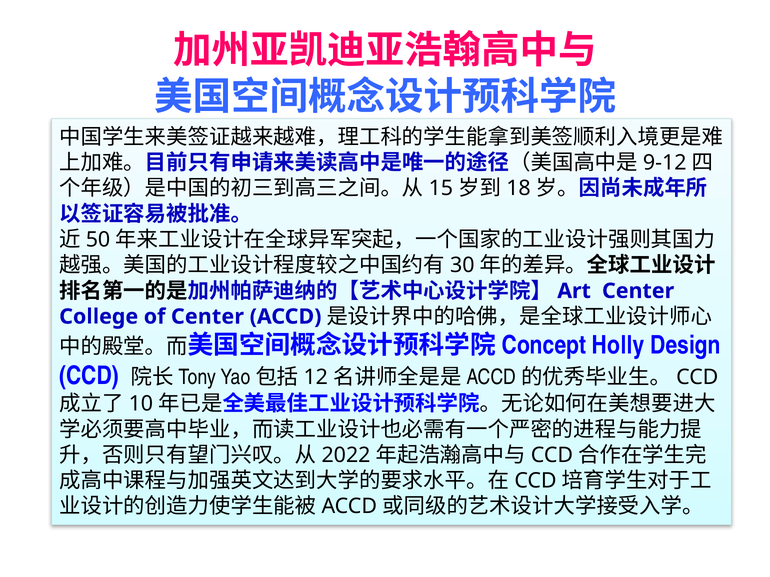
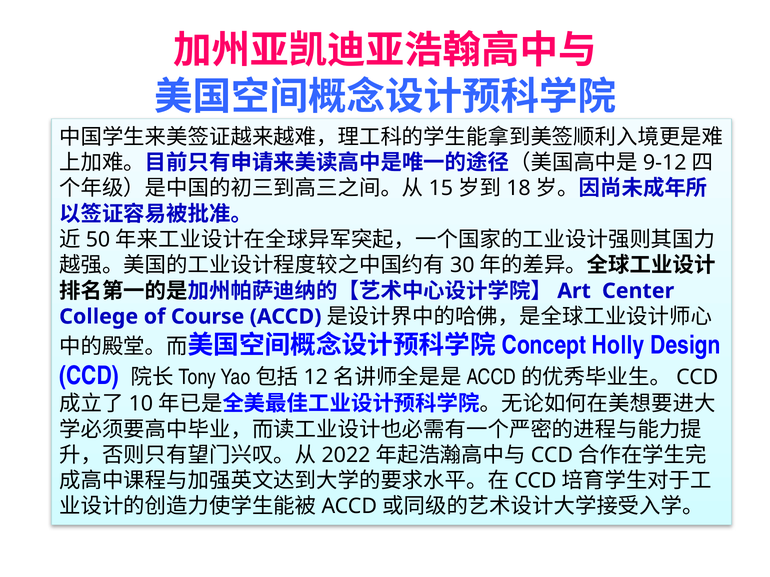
of Center: Center -> Course (208, 317)
